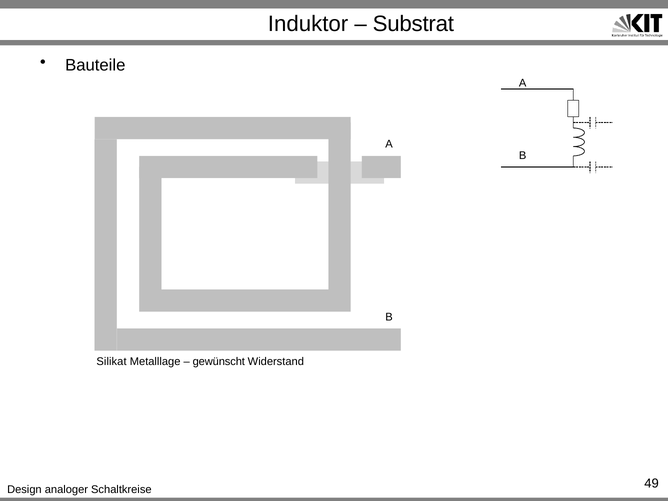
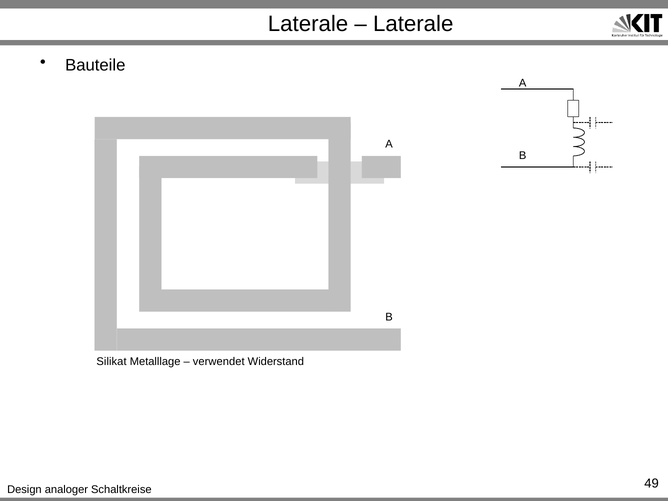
Induktor: Induktor -> Laterale (308, 24)
Substrat: Substrat -> Laterale (413, 24)
gewünscht: gewünscht -> verwendet (219, 361)
